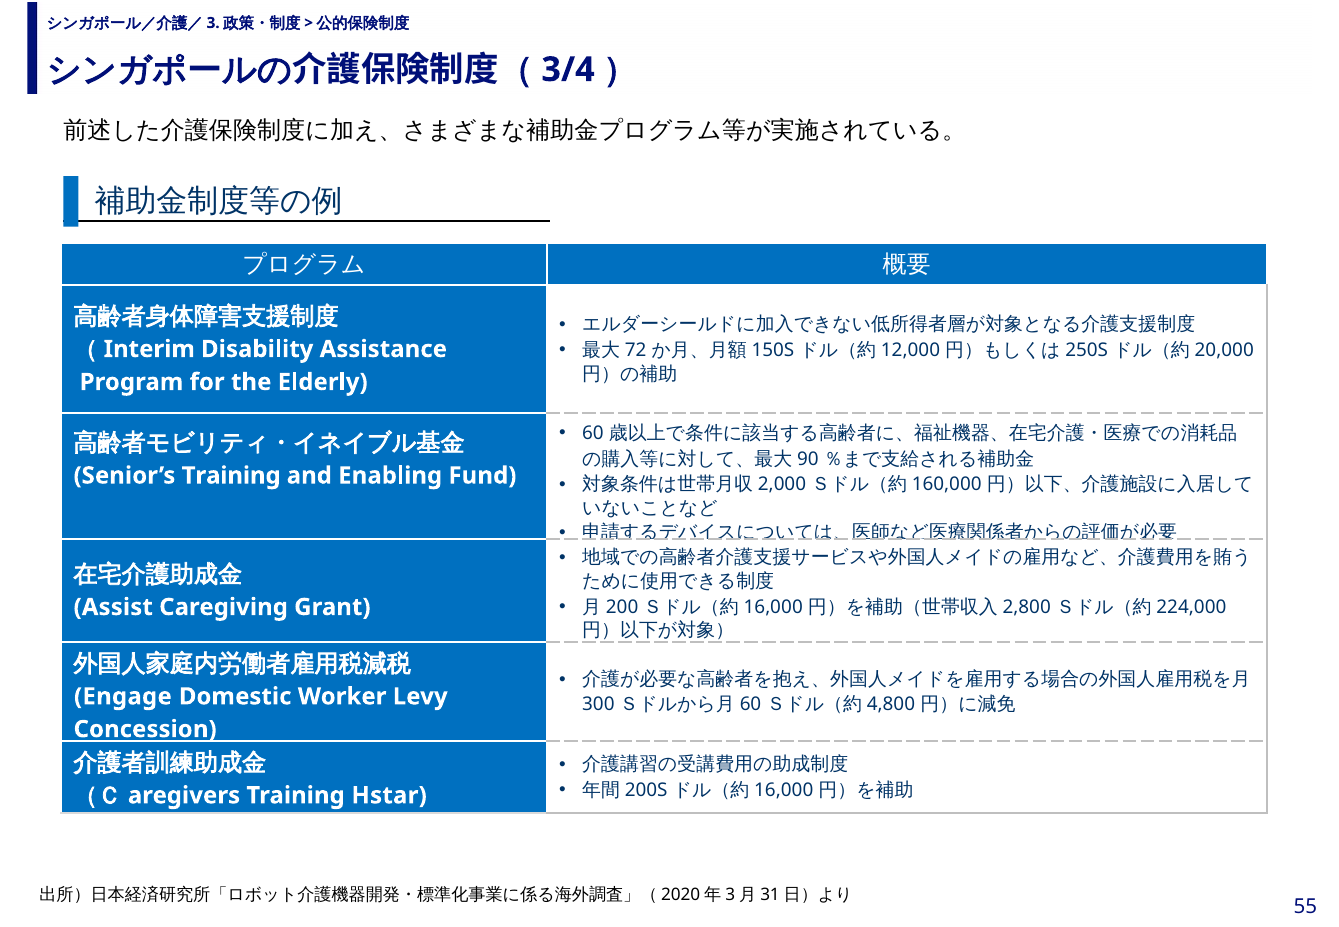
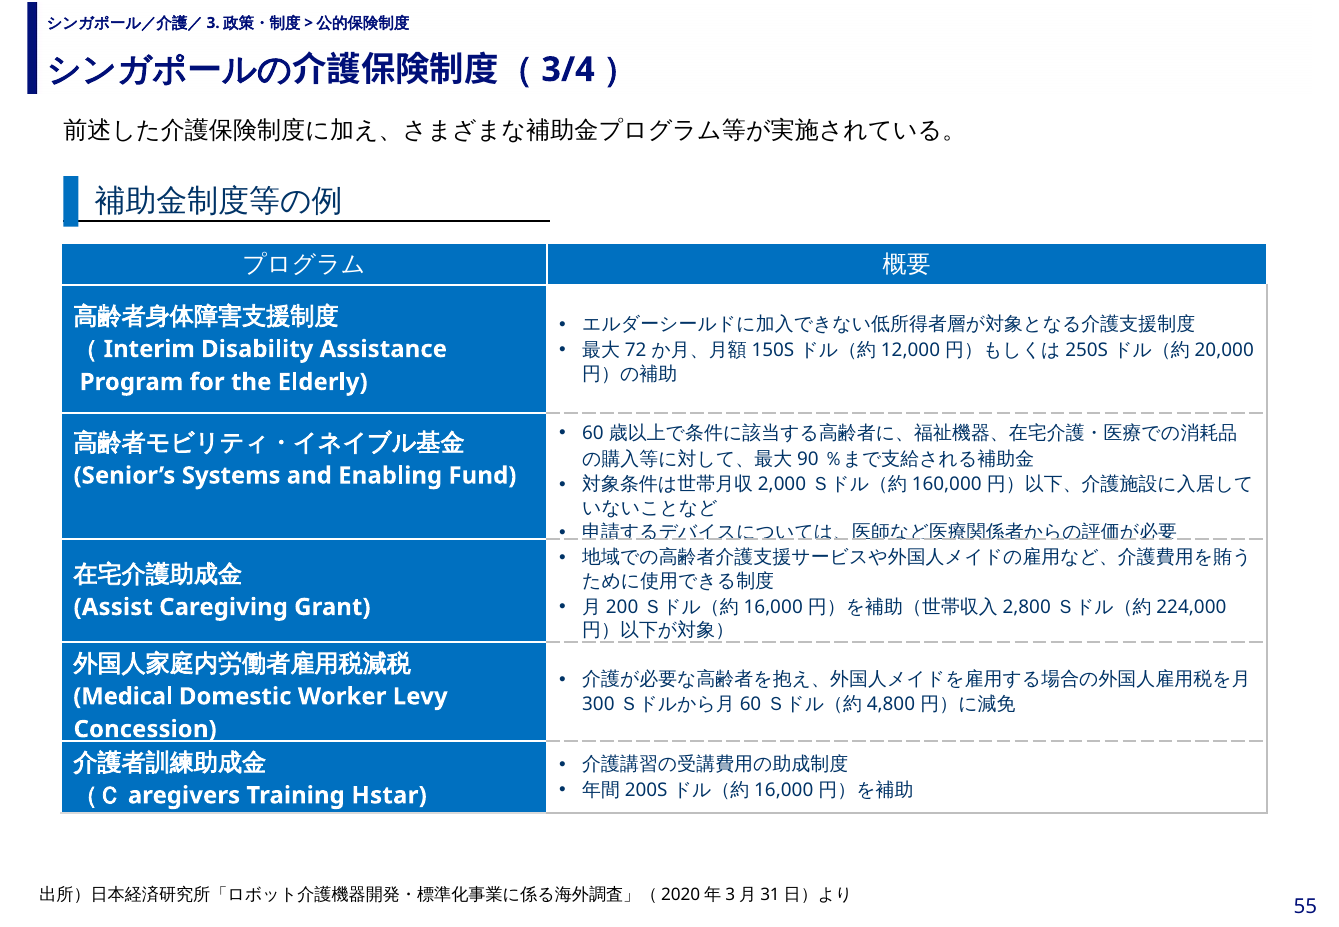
Senior’s Training: Training -> Systems (231, 476)
Engage: Engage -> Medical (123, 696)
